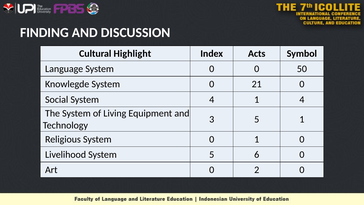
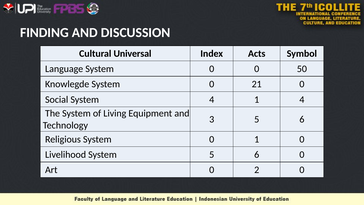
Highlight: Highlight -> Universal (132, 54)
3 5 1: 1 -> 6 (302, 119)
